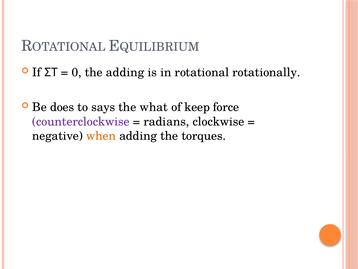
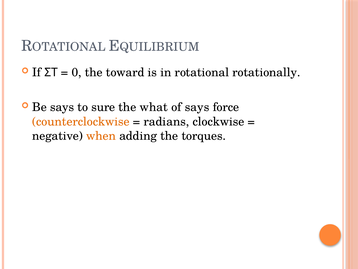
the adding: adding -> toward (125, 72)
Be does: does -> says (62, 107)
says: says -> sure (103, 107)
of keep: keep -> says (197, 107)
counterclockwise colour: purple -> orange (81, 121)
